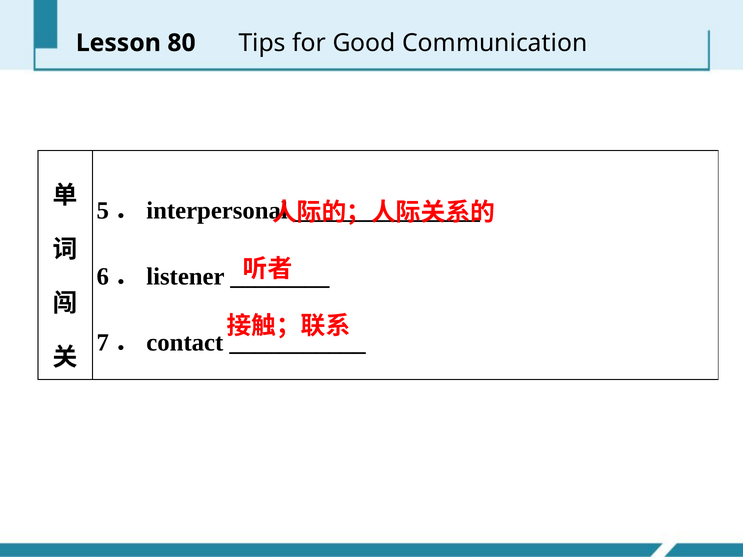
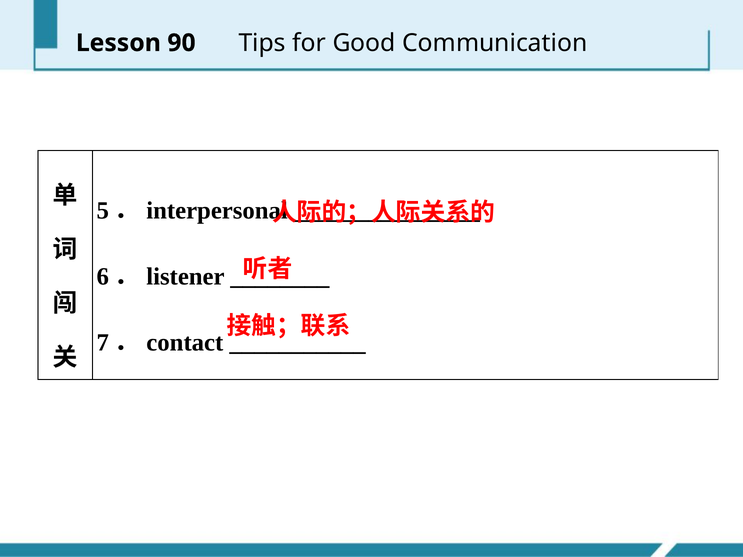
80: 80 -> 90 (182, 43)
